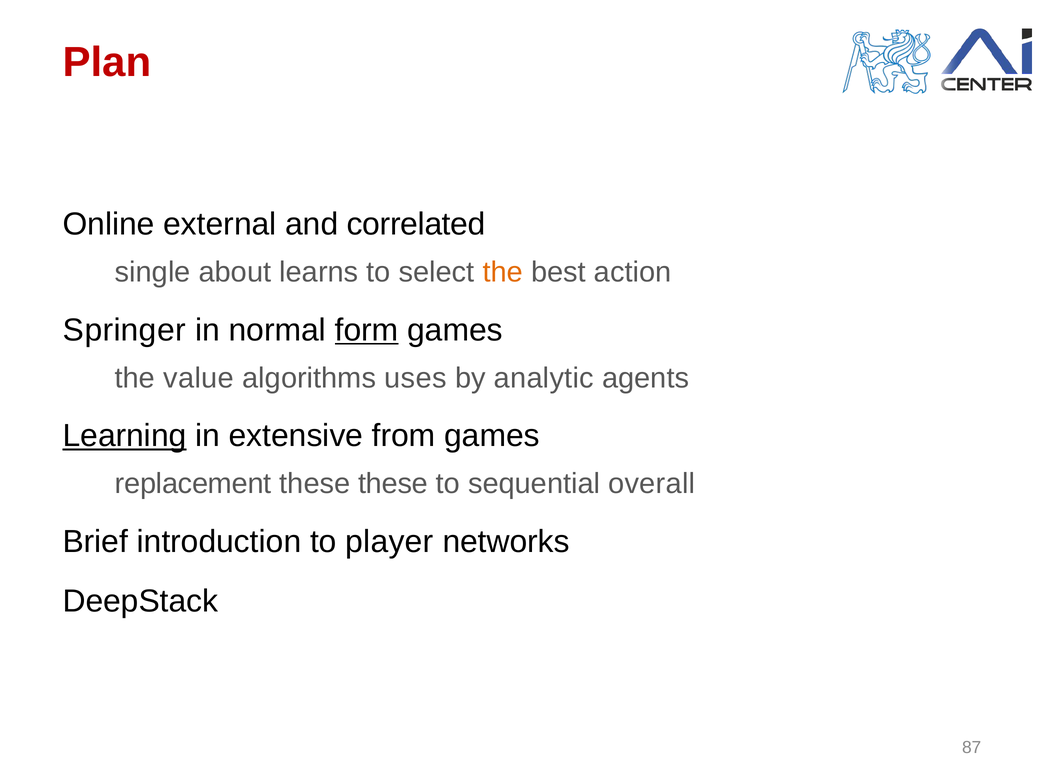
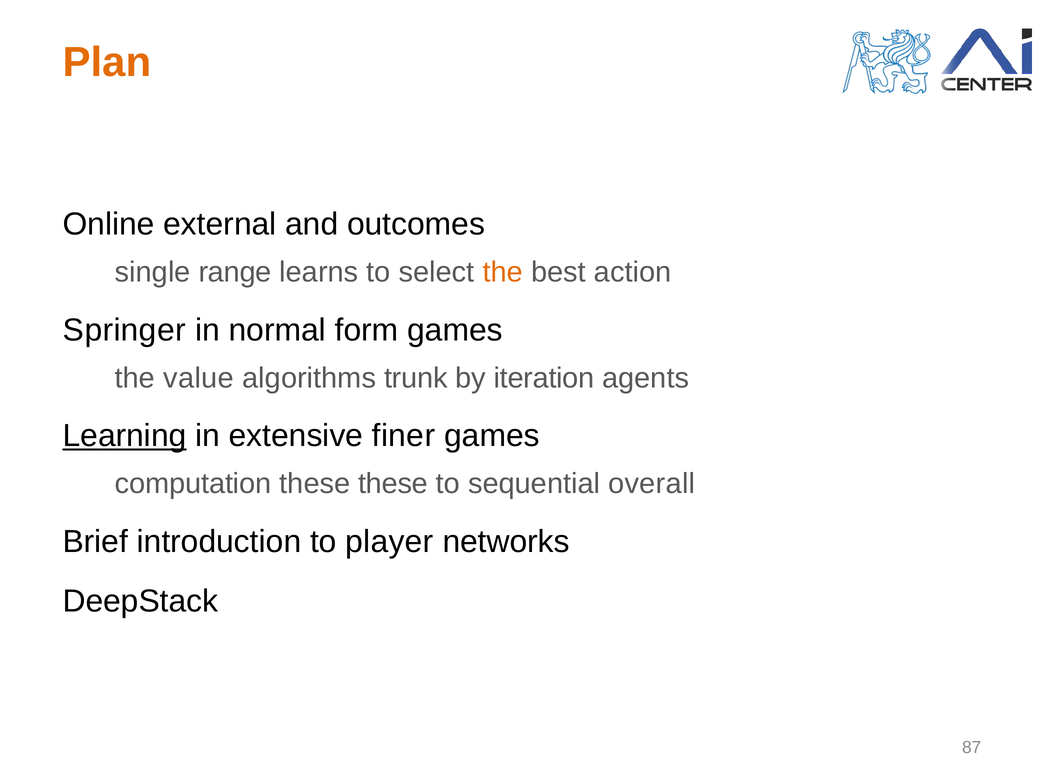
Plan colour: red -> orange (107, 63)
correlated: correlated -> outcomes (416, 224)
about: about -> range (235, 272)
form underline: present -> none (367, 330)
uses: uses -> trunk (416, 378)
analytic: analytic -> iteration (544, 378)
from: from -> finer (404, 436)
replacement: replacement -> computation (193, 484)
